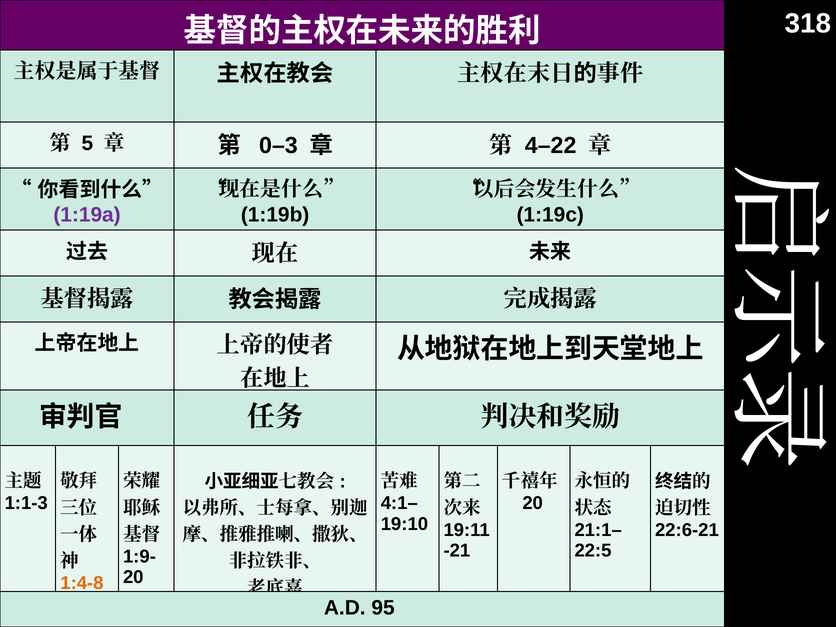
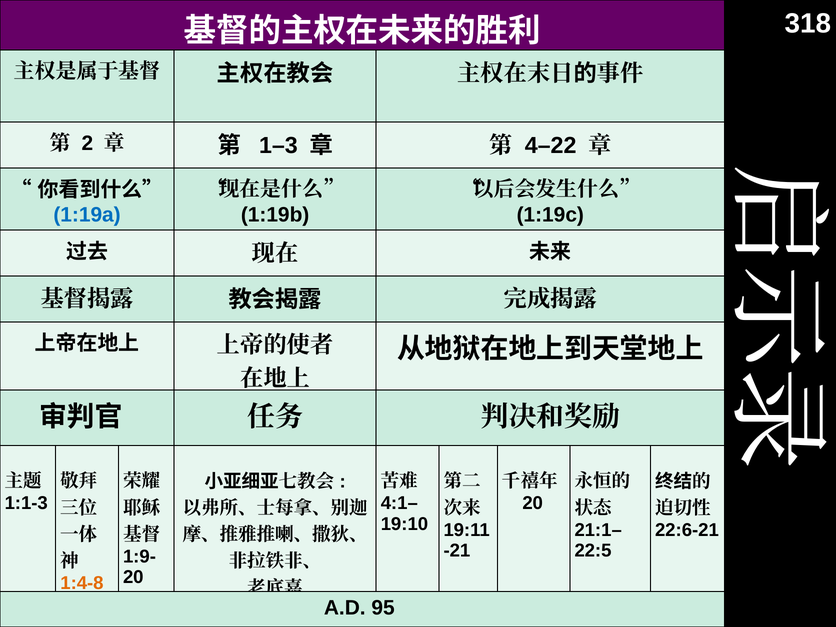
5: 5 -> 2 (87, 144)
0–3: 0–3 -> 1–3 (278, 146)
1:19a colour: purple -> blue (87, 215)
